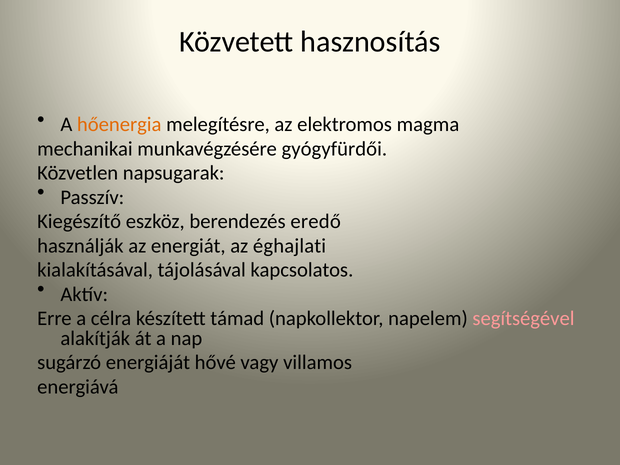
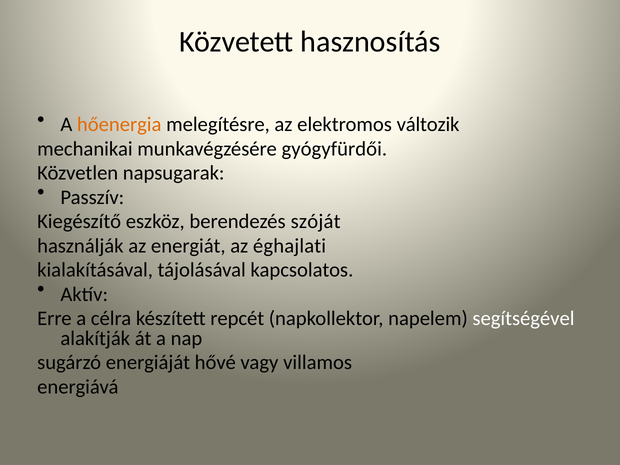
magma: magma -> változik (428, 125)
eredő: eredő -> szóját (316, 222)
támad: támad -> repcét (237, 319)
segítségével colour: pink -> white (523, 319)
